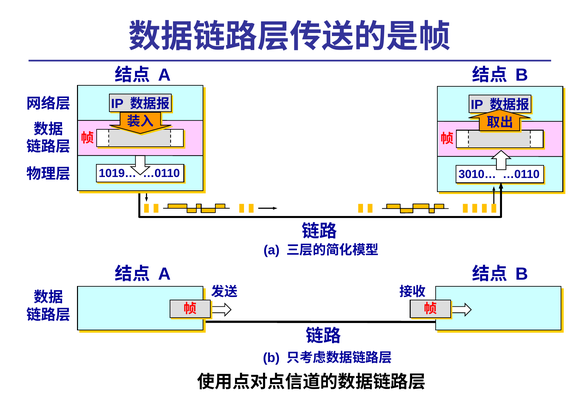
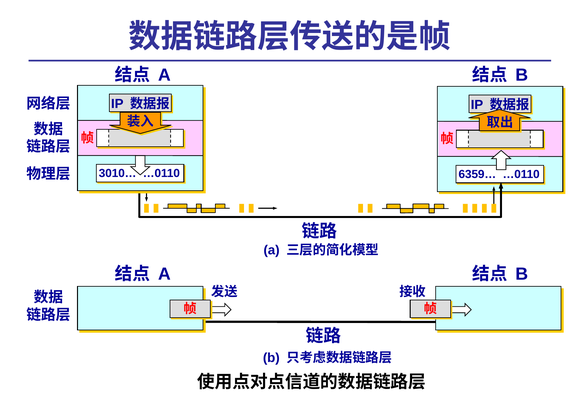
1019…: 1019… -> 3010… (118, 173)
3010…: 3010… -> 6359… (477, 174)
